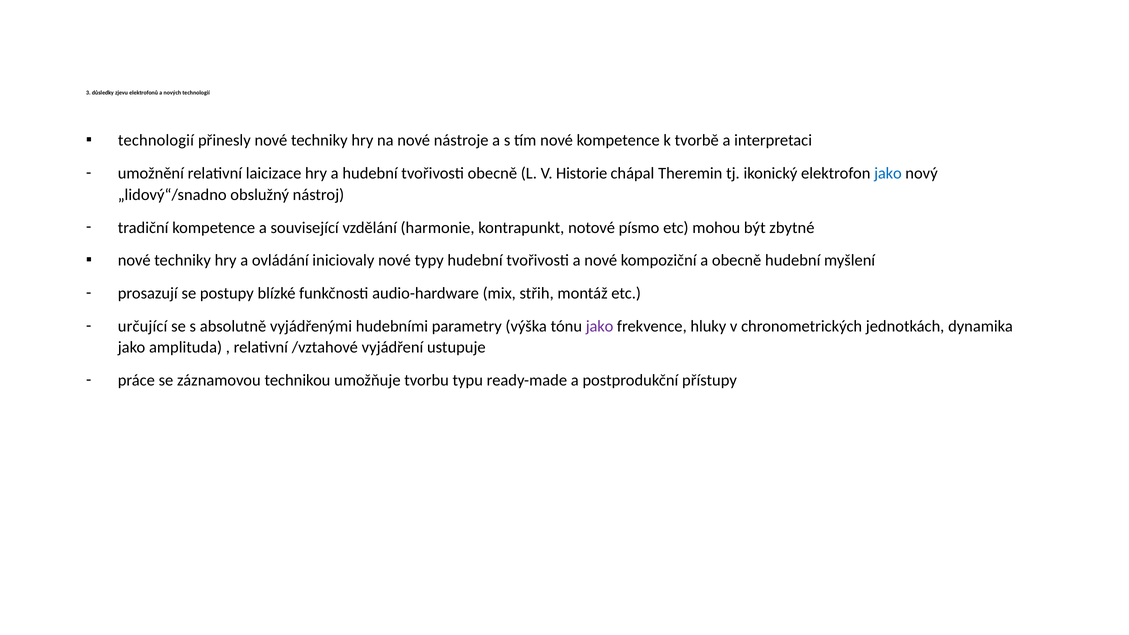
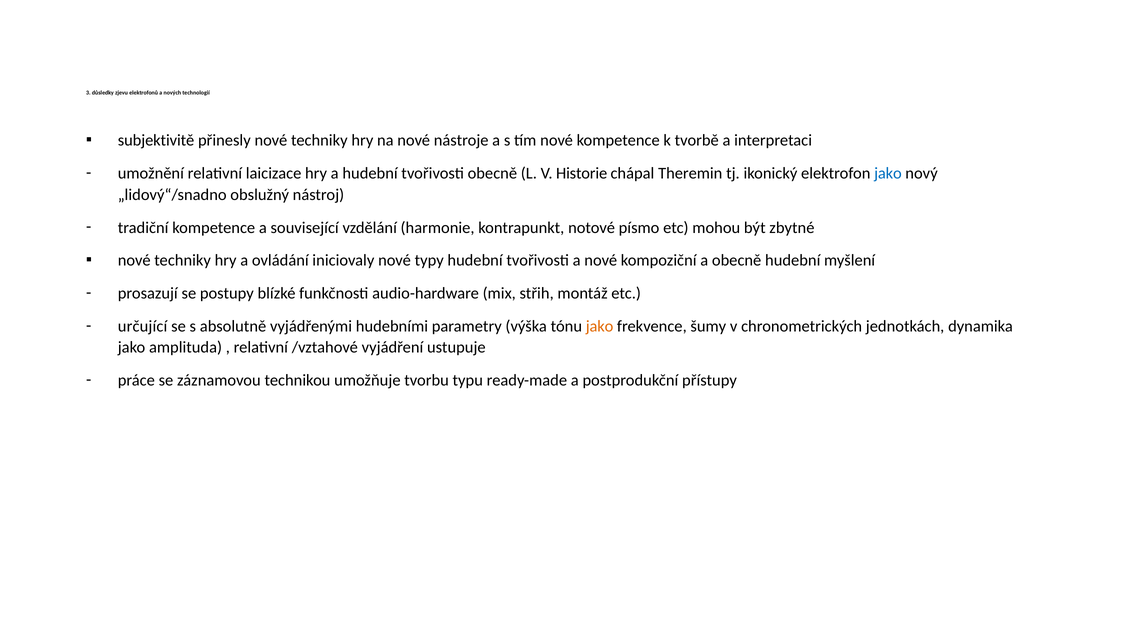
technologií: technologií -> subjektivitě (156, 141)
jako colour: purple -> orange (600, 326)
hluky: hluky -> šumy (708, 326)
